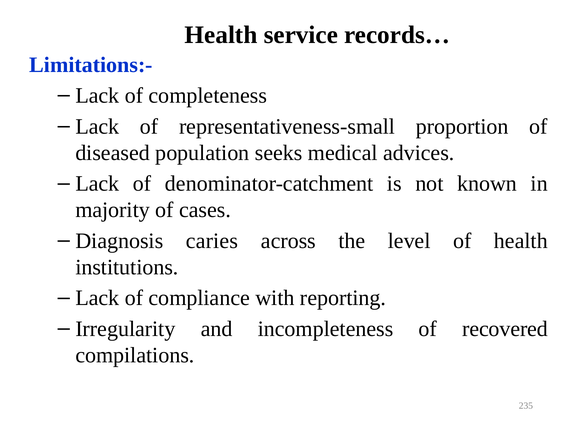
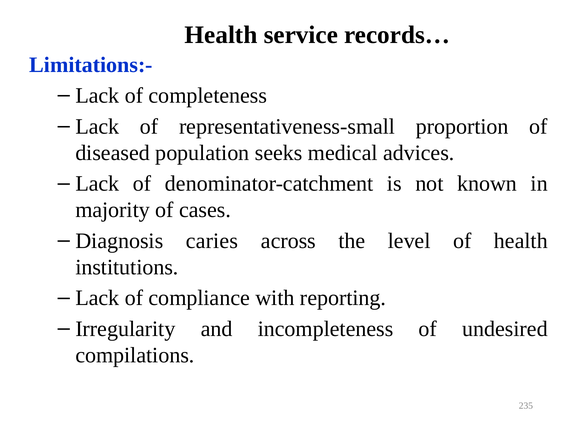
recovered: recovered -> undesired (505, 329)
